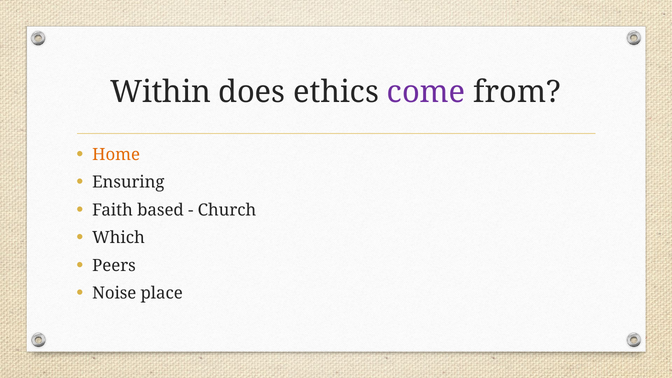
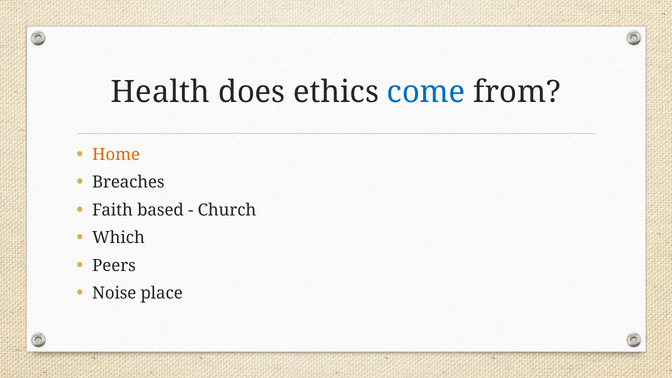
Within: Within -> Health (160, 92)
come colour: purple -> blue (426, 92)
Ensuring: Ensuring -> Breaches (128, 182)
